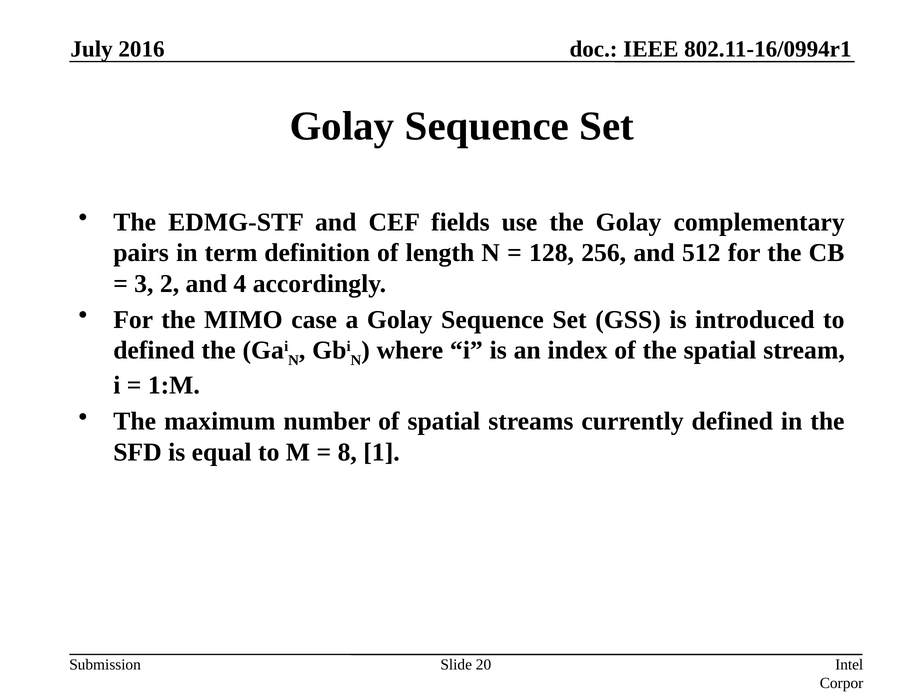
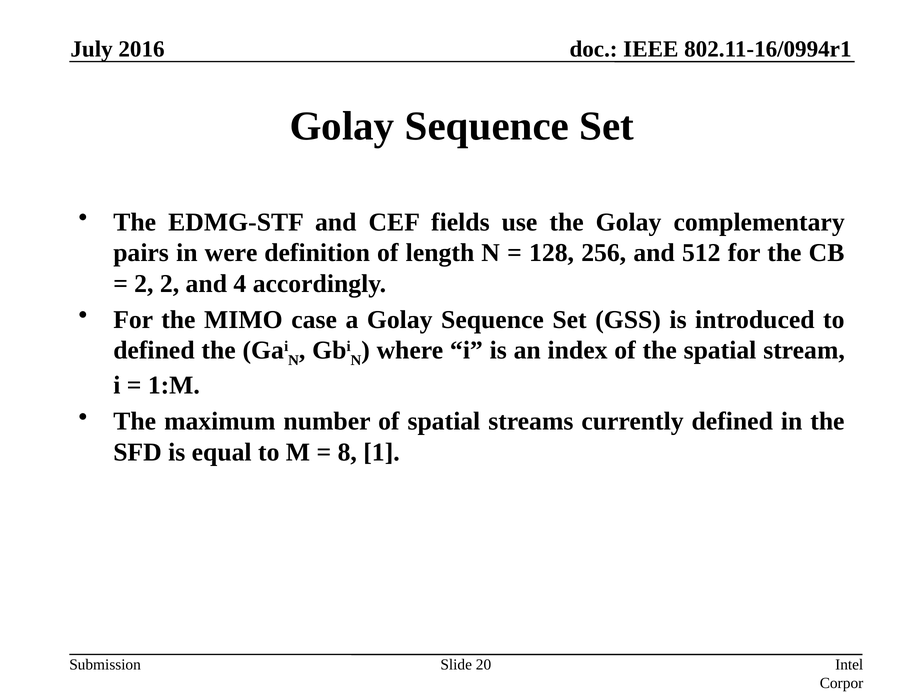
term: term -> were (231, 253)
3: 3 -> 2 (144, 284)
